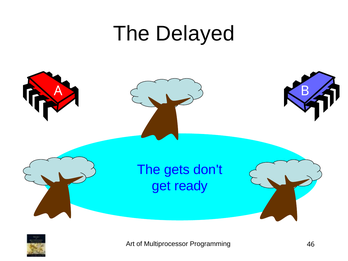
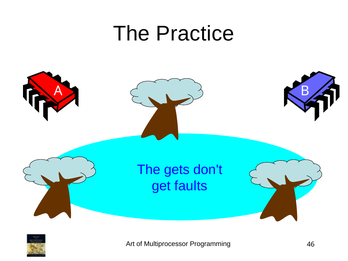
Delayed: Delayed -> Practice (195, 34)
ready: ready -> faults (191, 186)
